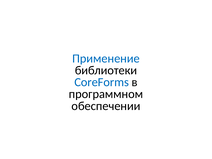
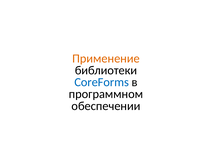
Применение colour: blue -> orange (106, 58)
